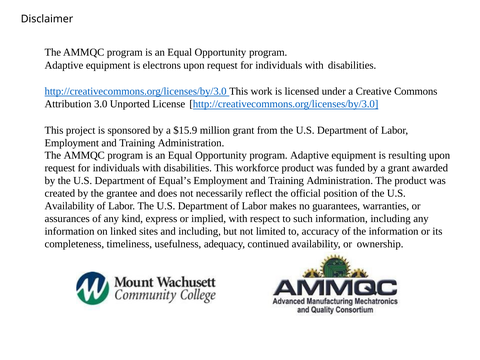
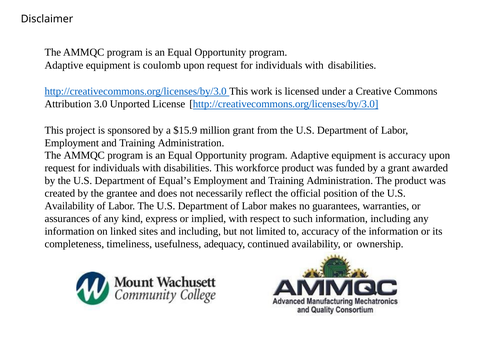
electrons: electrons -> coulomb (162, 65)
is resulting: resulting -> accuracy (407, 155)
